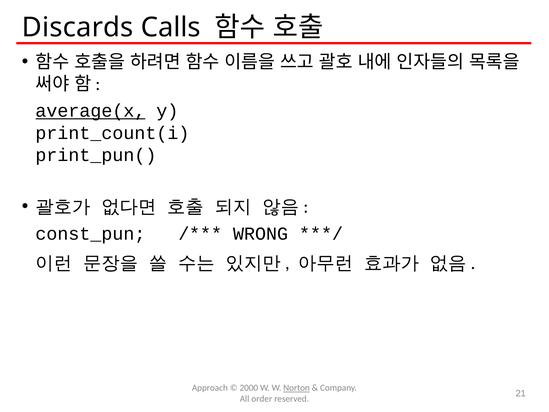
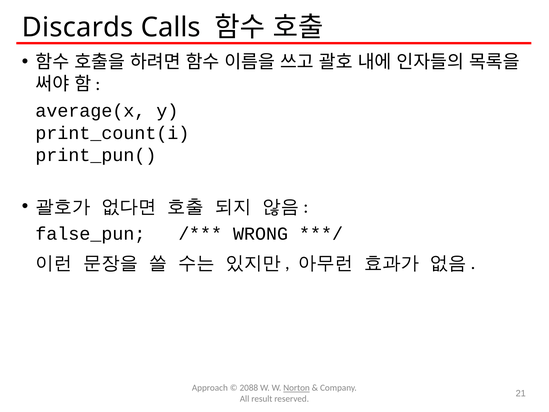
average(x underline: present -> none (90, 111)
const_pun: const_pun -> false_pun (90, 234)
2000: 2000 -> 2088 (249, 388)
order: order -> result (262, 399)
